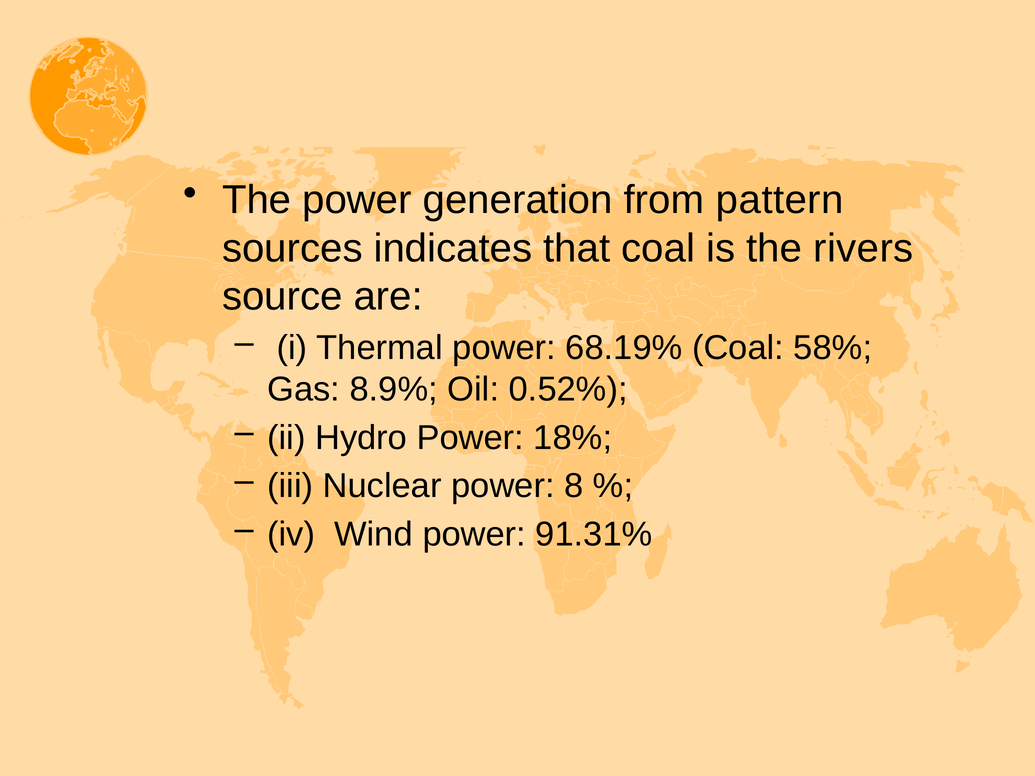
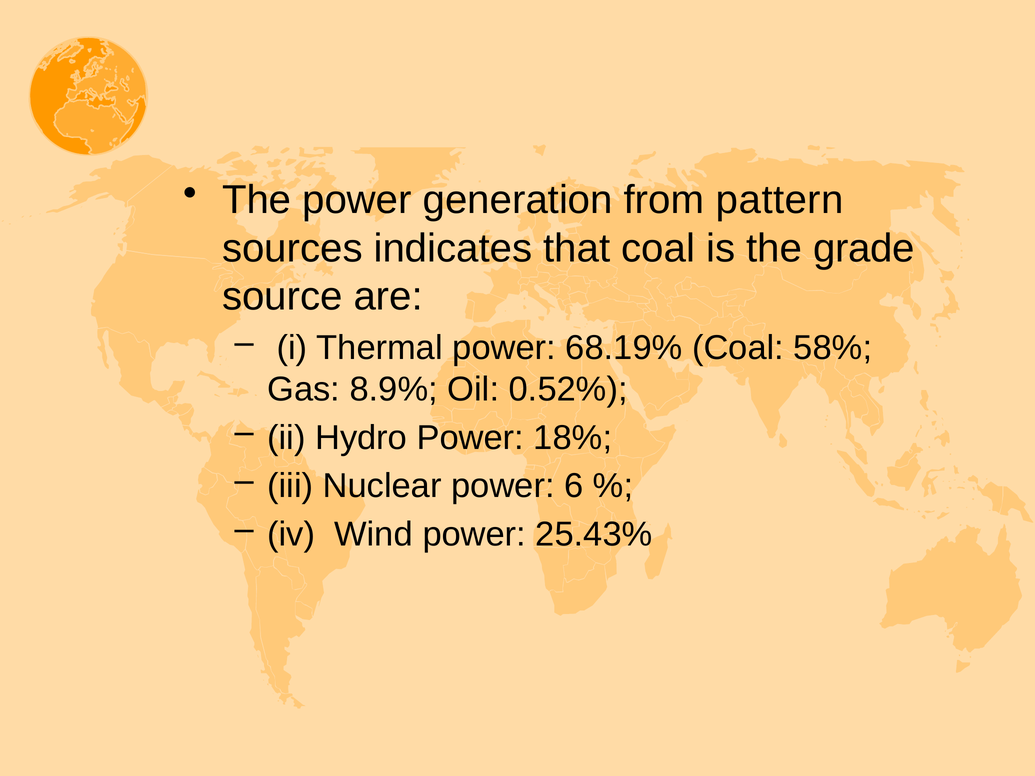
rivers: rivers -> grade (864, 248)
8: 8 -> 6 (574, 486)
91.31%: 91.31% -> 25.43% (594, 534)
